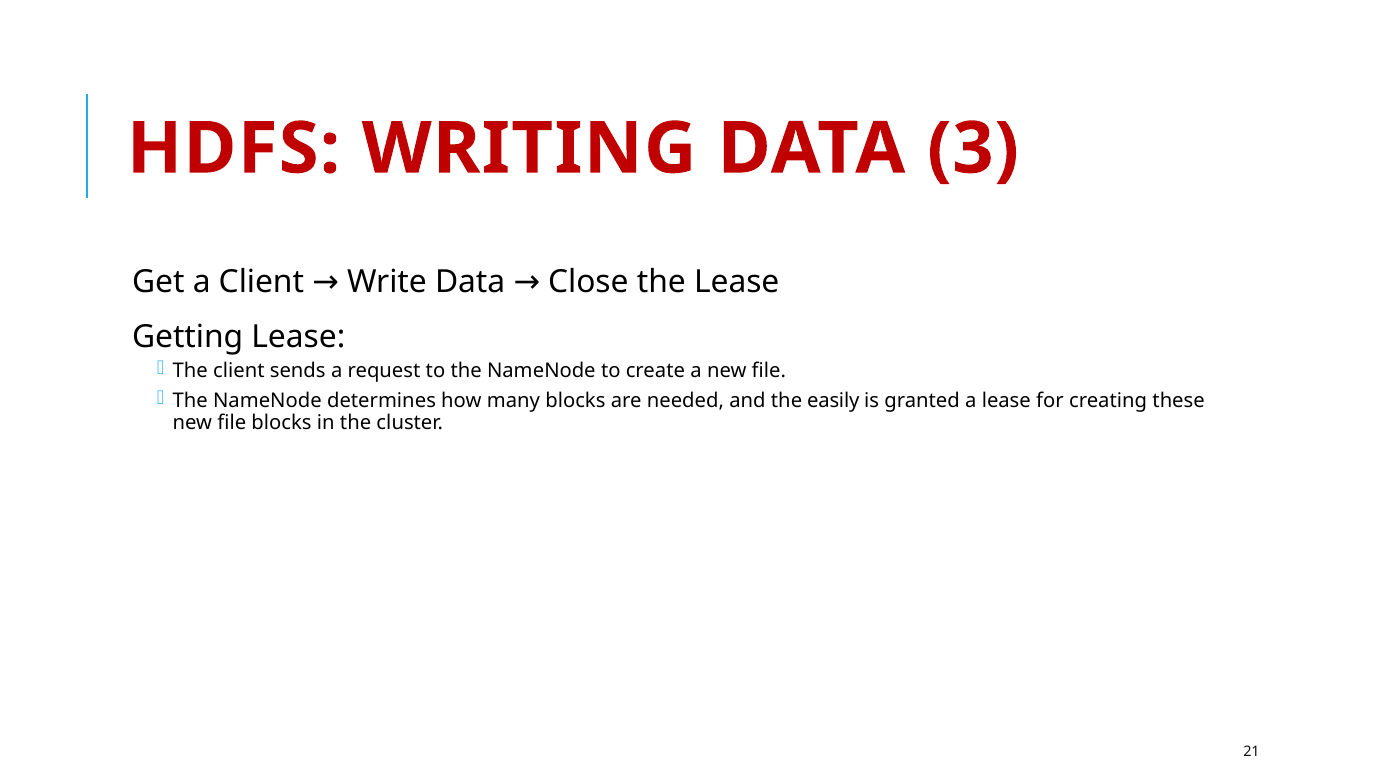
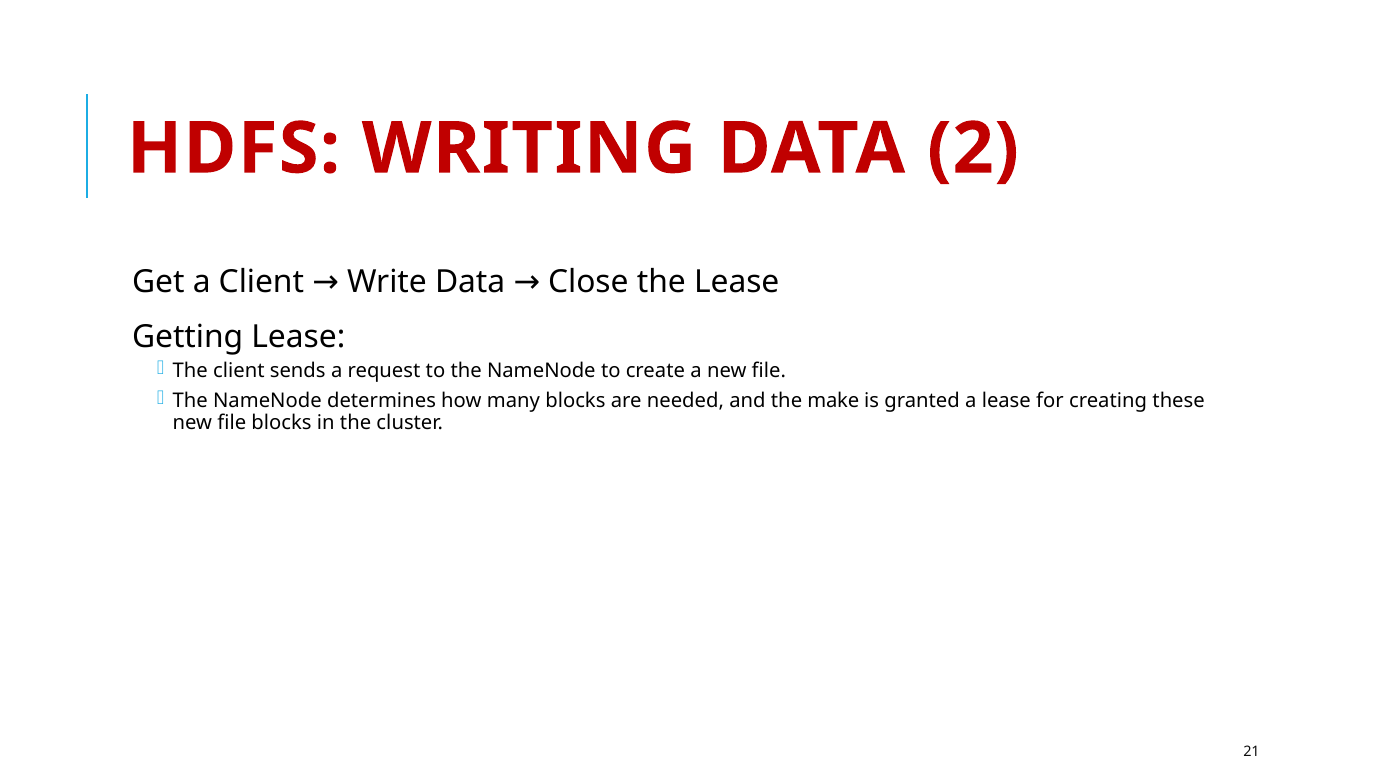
3: 3 -> 2 (973, 149)
easily: easily -> make (833, 401)
